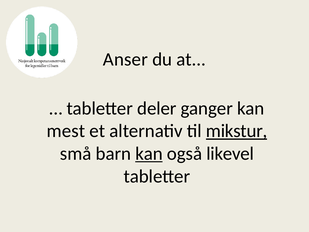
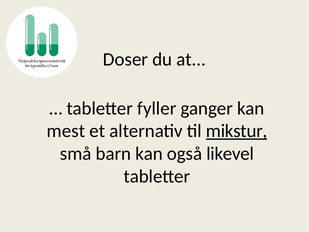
Anser: Anser -> Doser (125, 59)
deler: deler -> fyller (157, 108)
kan underline: present -> none (149, 153)
